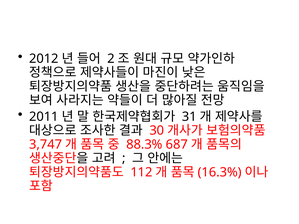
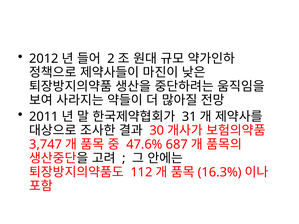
88.3%: 88.3% -> 47.6% (144, 145)
